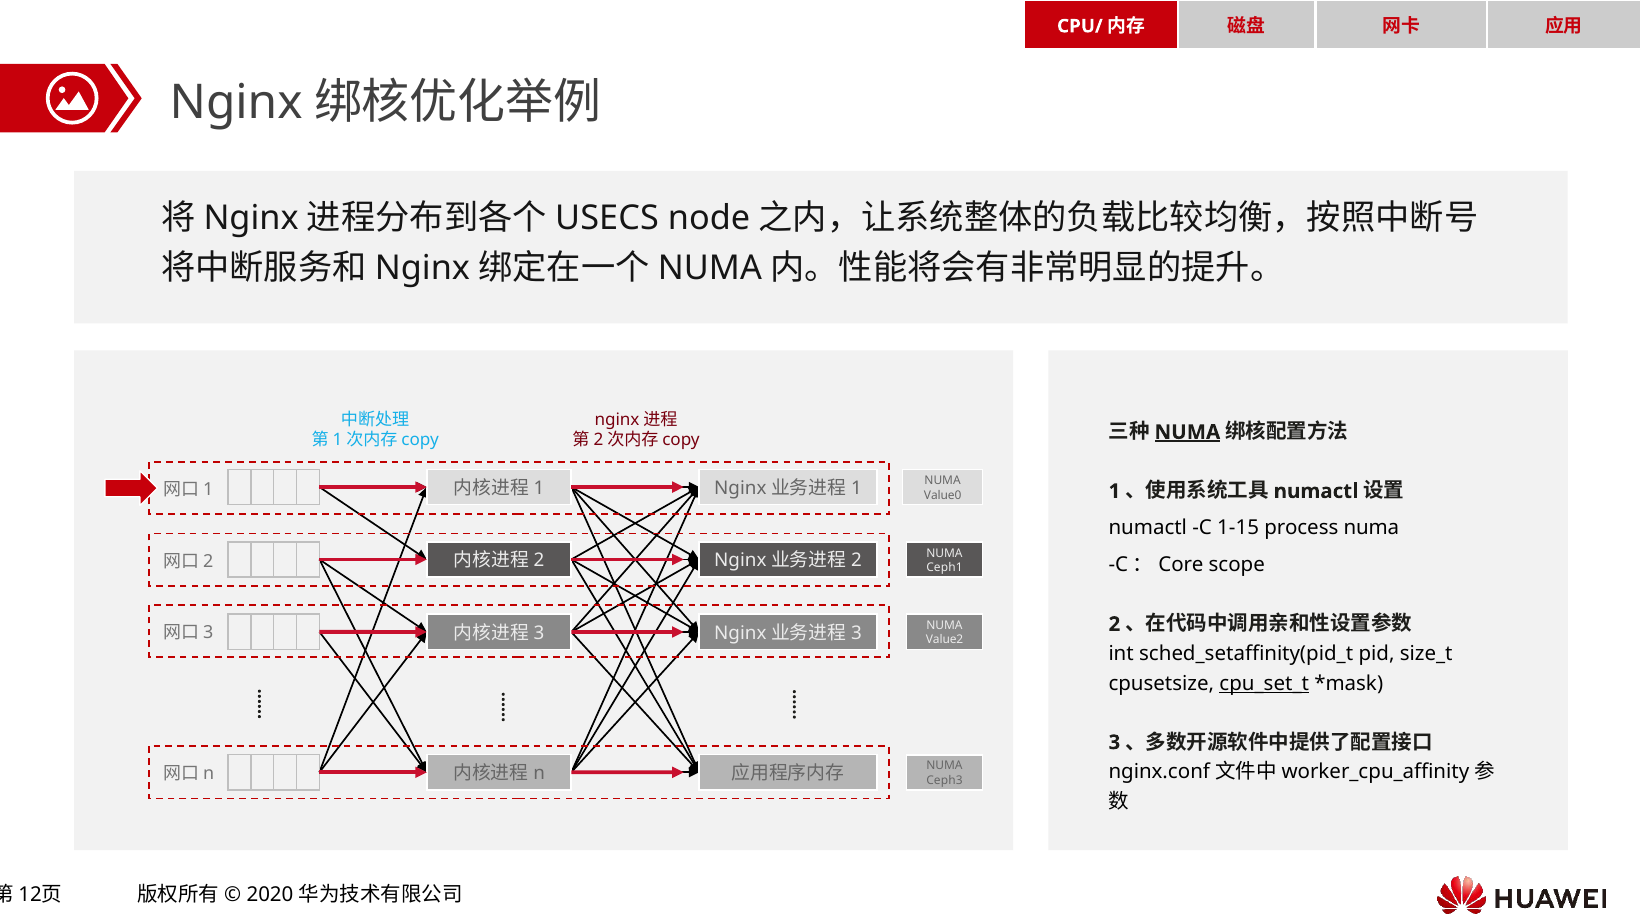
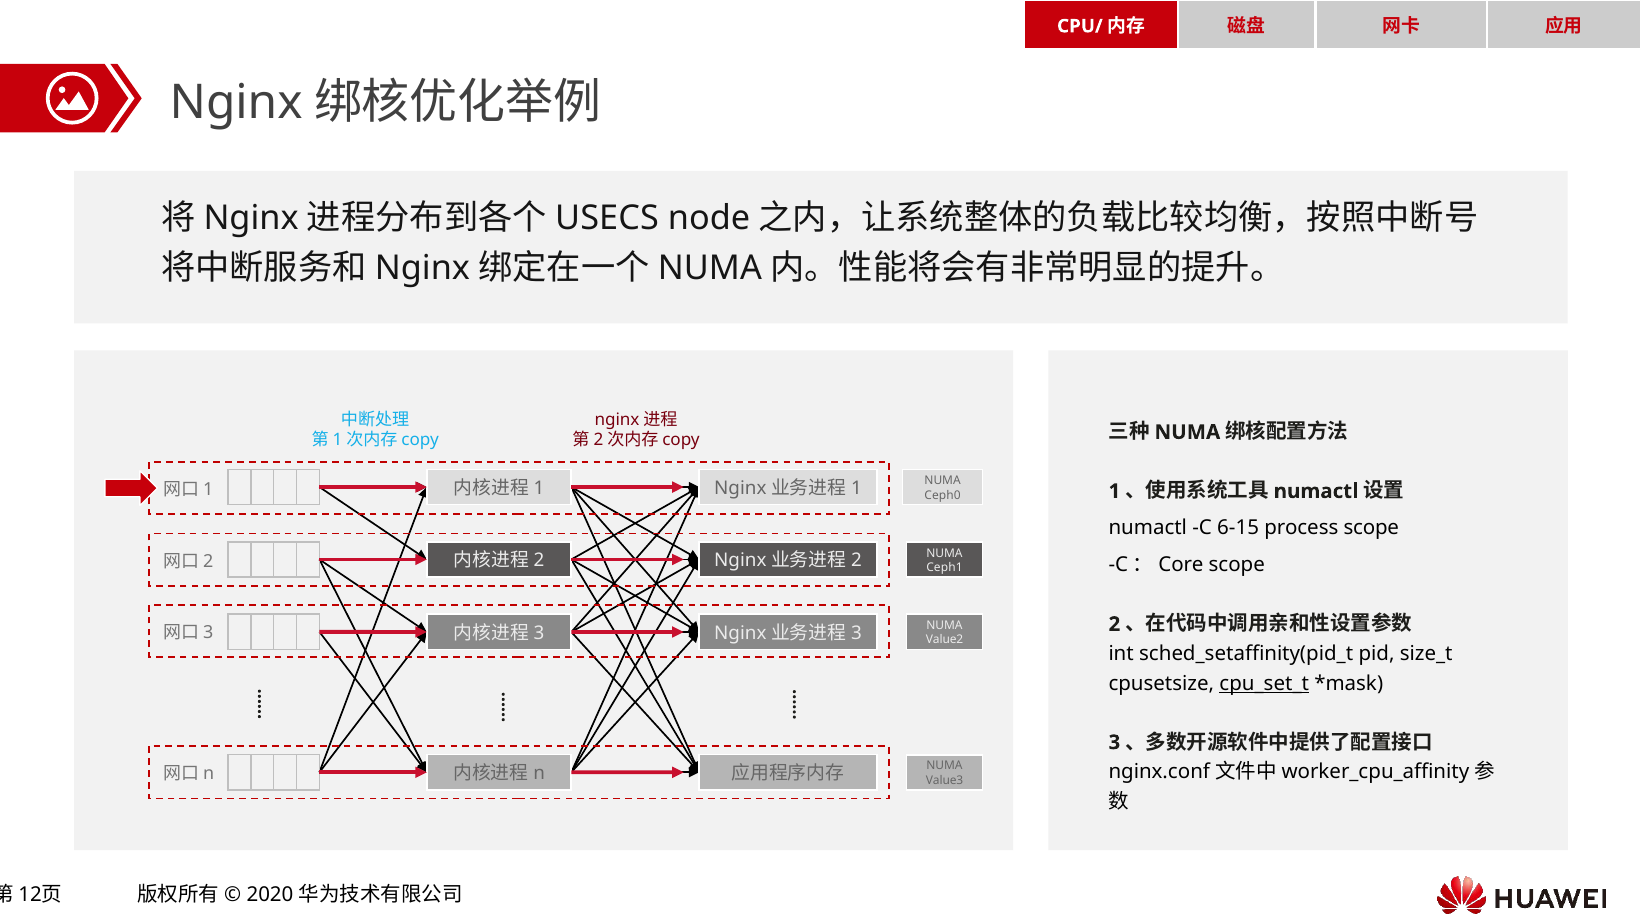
NUMA underline: present -> none (1187, 432)
Value0: Value0 -> Ceph0 (943, 495)
1-15: 1-15 -> 6-15 (1238, 528)
process numa: numa -> scope (1371, 528)
Ceph3: Ceph3 -> Value3 (945, 780)
